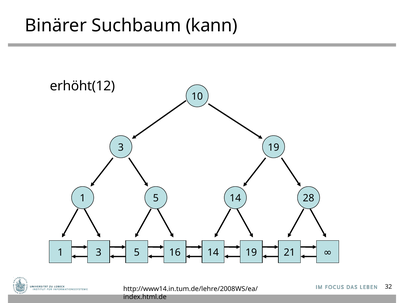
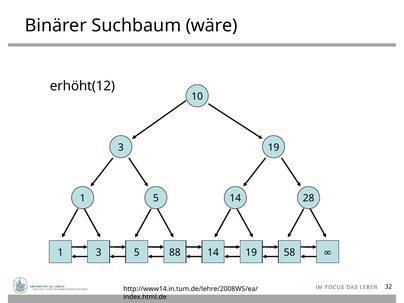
kann: kann -> wäre (212, 26)
16: 16 -> 88 (175, 252)
21: 21 -> 58 (289, 252)
